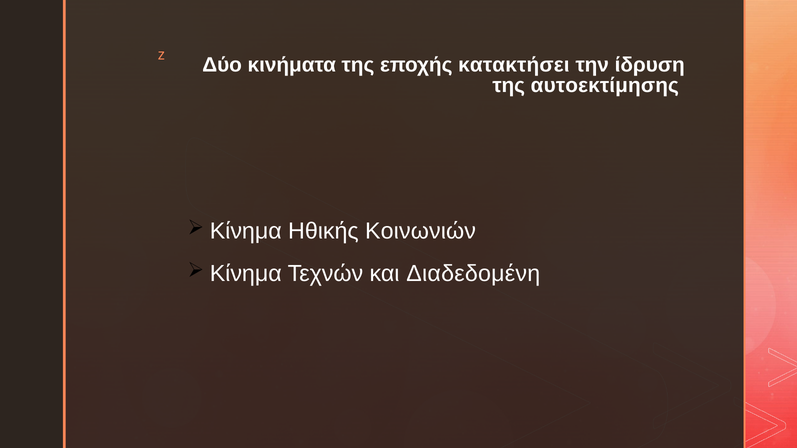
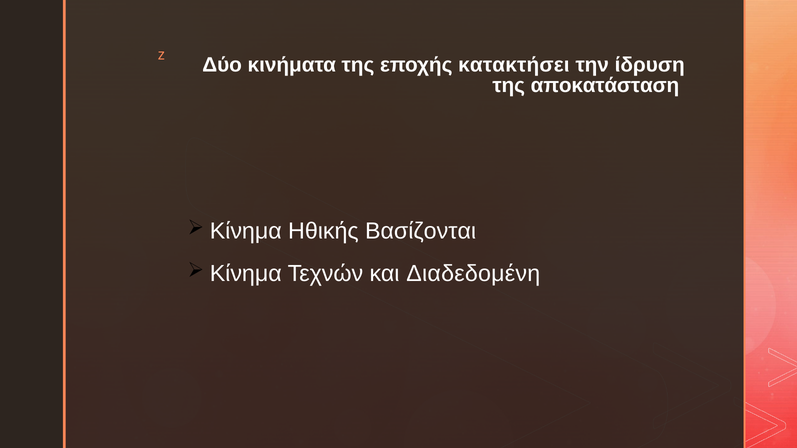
αυτοεκτίμησης: αυτοεκτίμησης -> αποκατάσταση (605, 85)
Κοινωνιών: Κοινωνιών -> Βασίζονται (421, 231)
